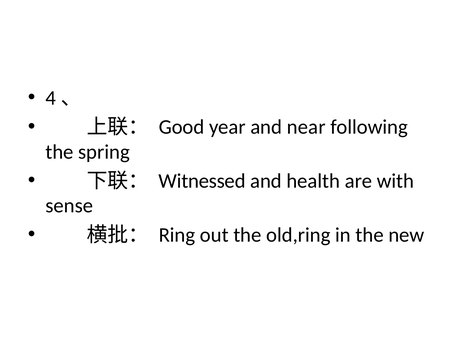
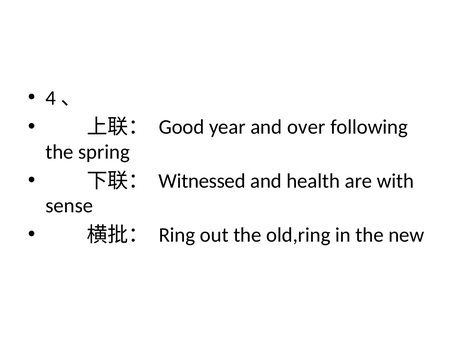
near: near -> over (306, 127)
